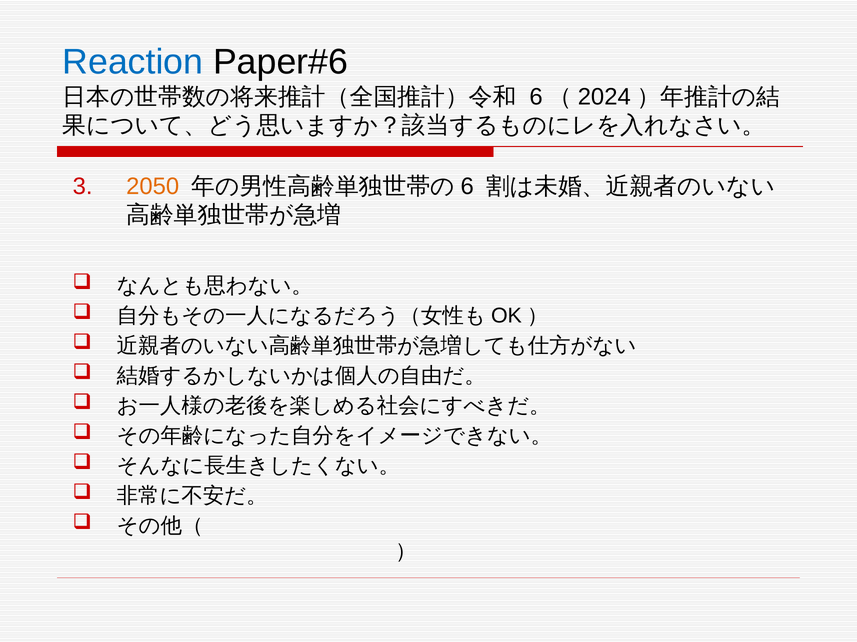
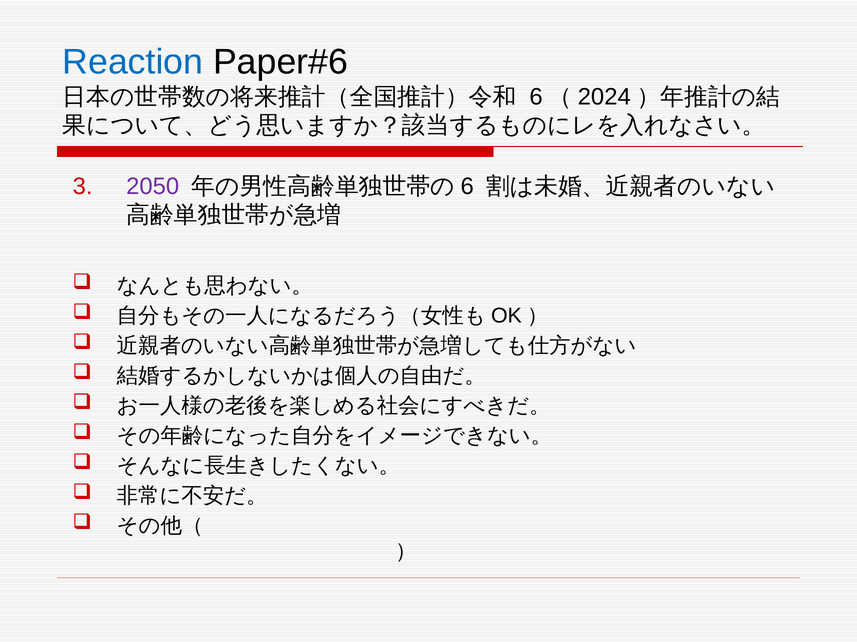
2050 colour: orange -> purple (153, 186)
